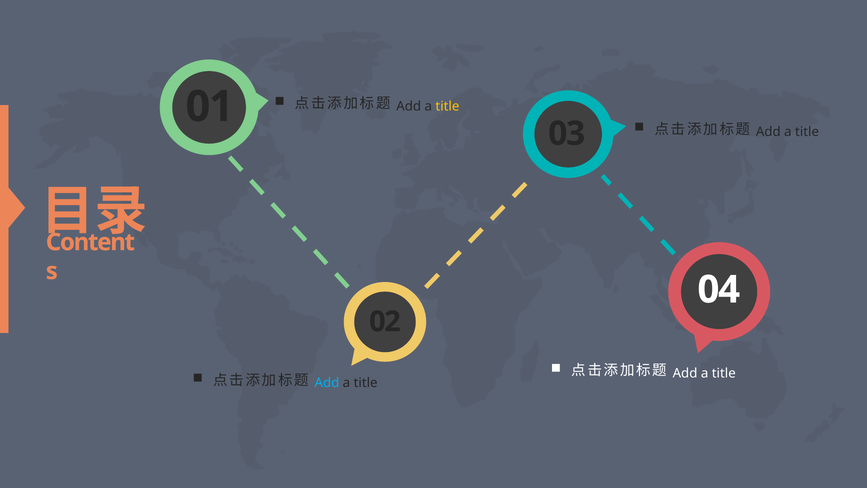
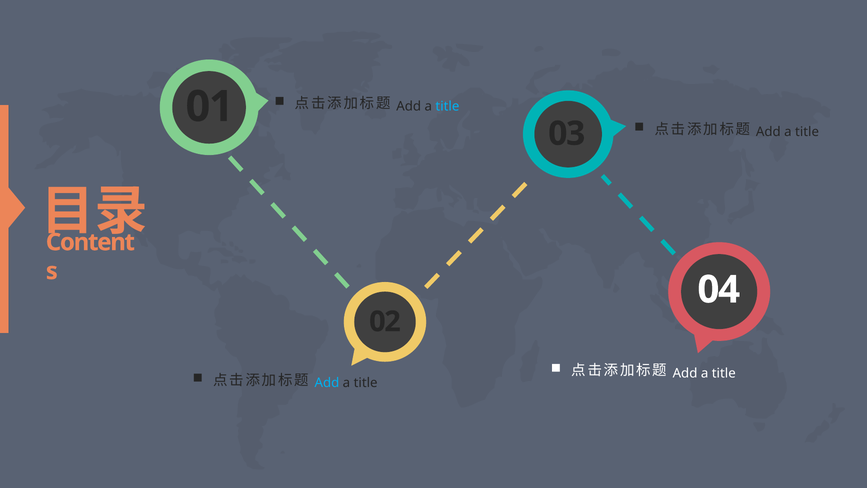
title colour: yellow -> light blue (447, 106)
